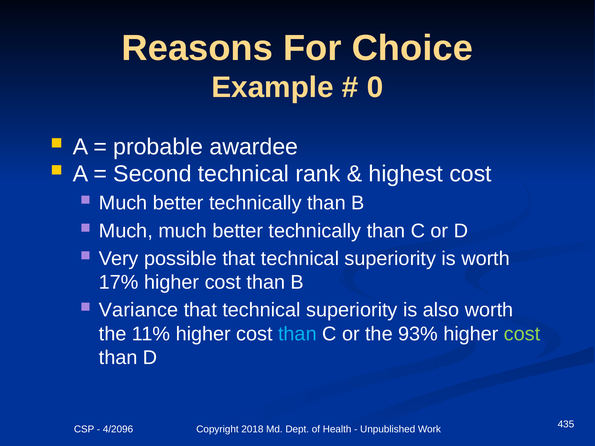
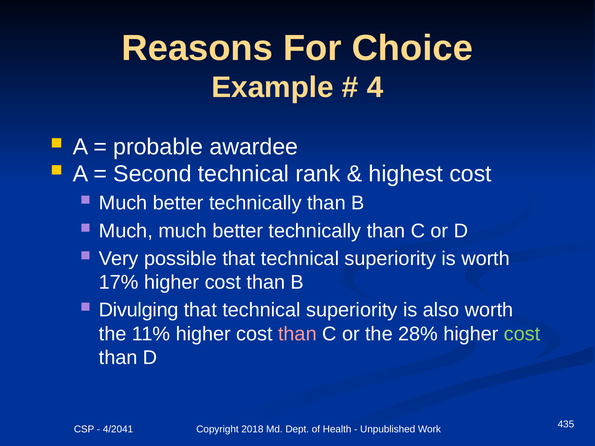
0: 0 -> 4 (375, 87)
Variance: Variance -> Divulging (139, 310)
than colour: light blue -> pink (297, 334)
93%: 93% -> 28% (418, 334)
4/2096: 4/2096 -> 4/2041 (118, 429)
